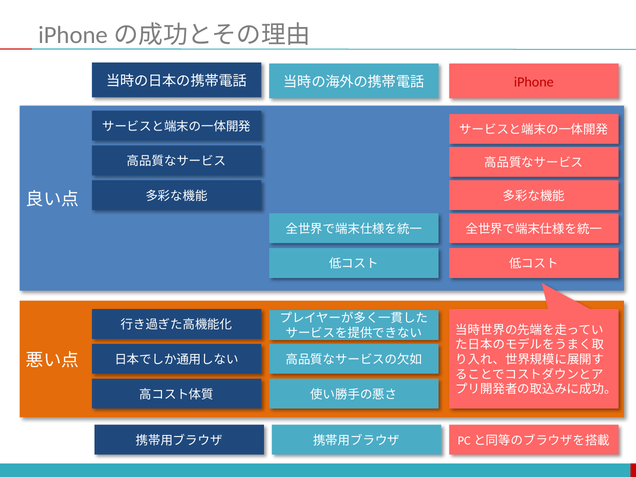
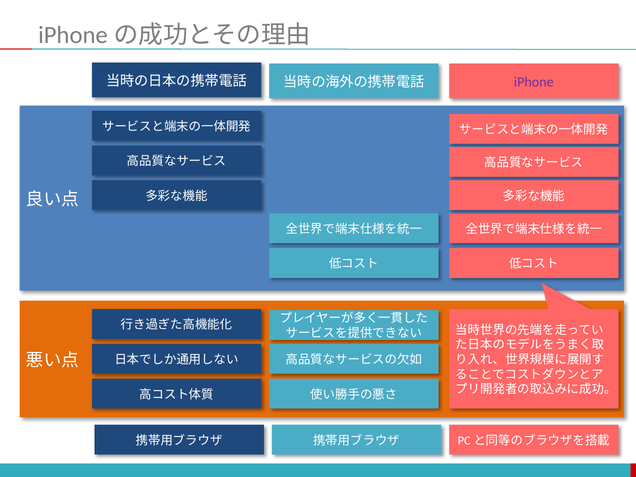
iPhone colour: red -> purple (534, 82)
